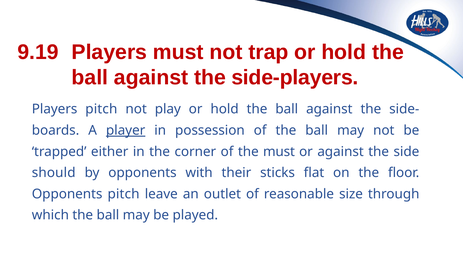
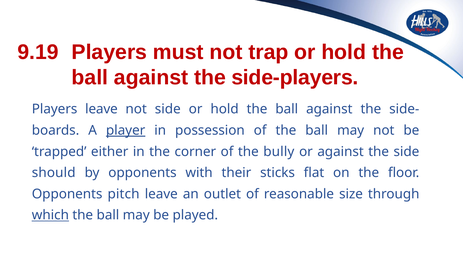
Players pitch: pitch -> leave (101, 109)
not play: play -> side (168, 109)
the must: must -> bully (279, 152)
which underline: none -> present (50, 215)
